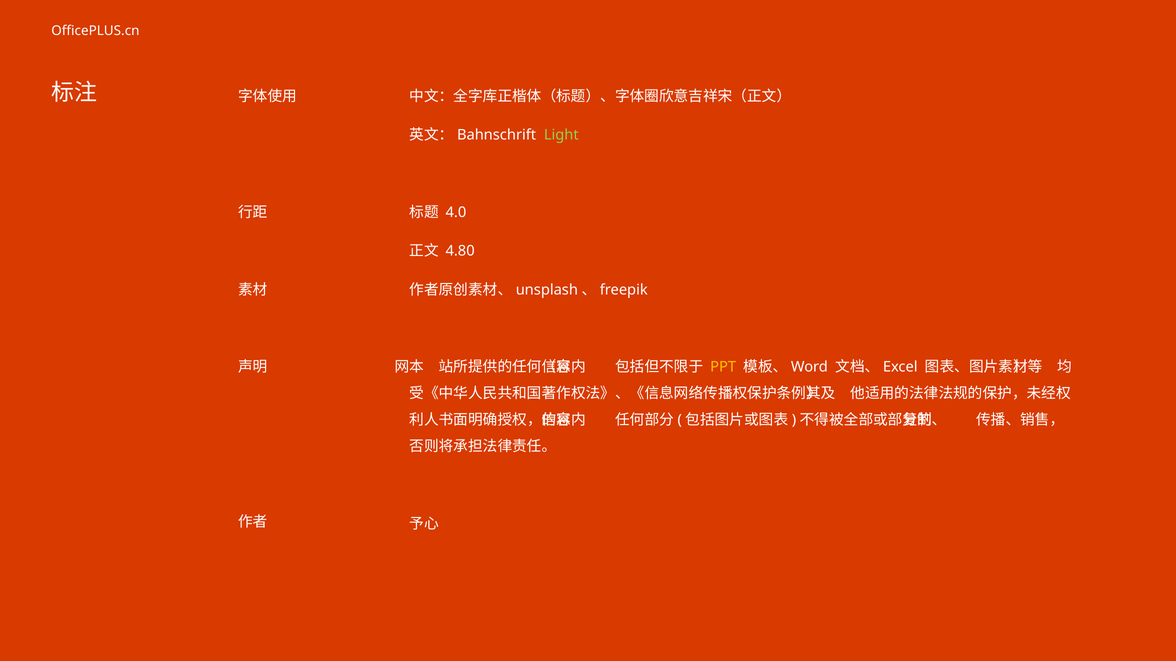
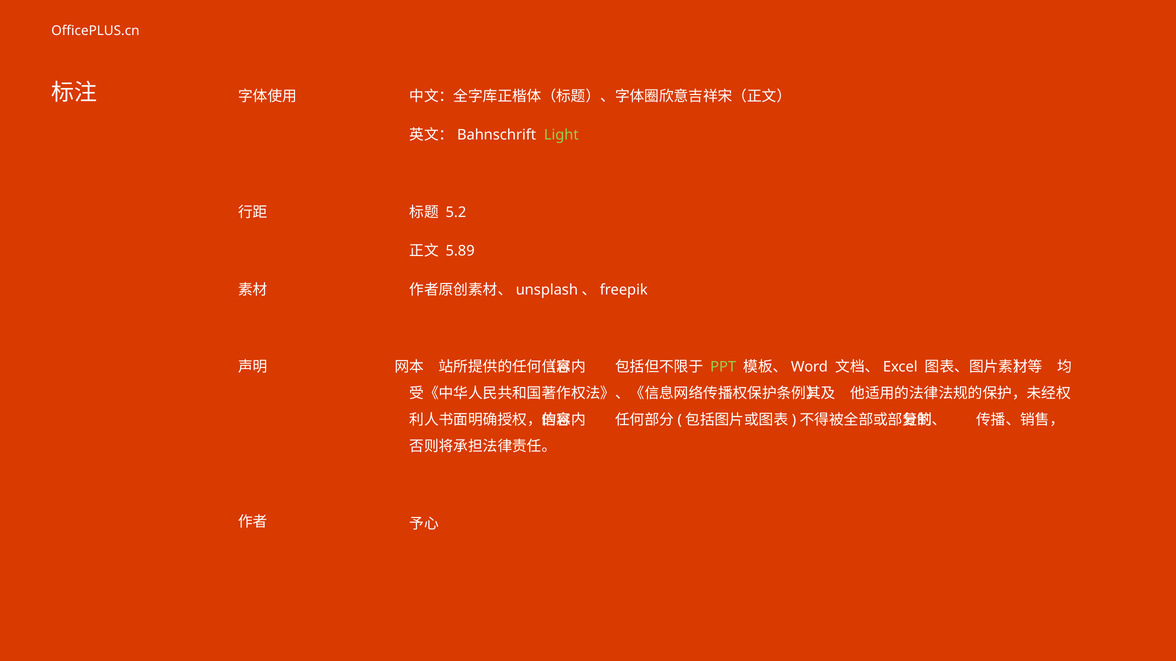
4.0: 4.0 -> 5.2 (456, 213)
4.80: 4.80 -> 5.89 (460, 251)
PPT colour: yellow -> light green (723, 367)
